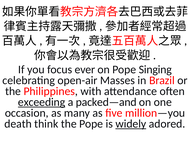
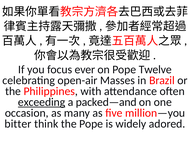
Singing: Singing -> Twelve (155, 69)
death: death -> bitter (18, 123)
widely underline: present -> none (131, 123)
